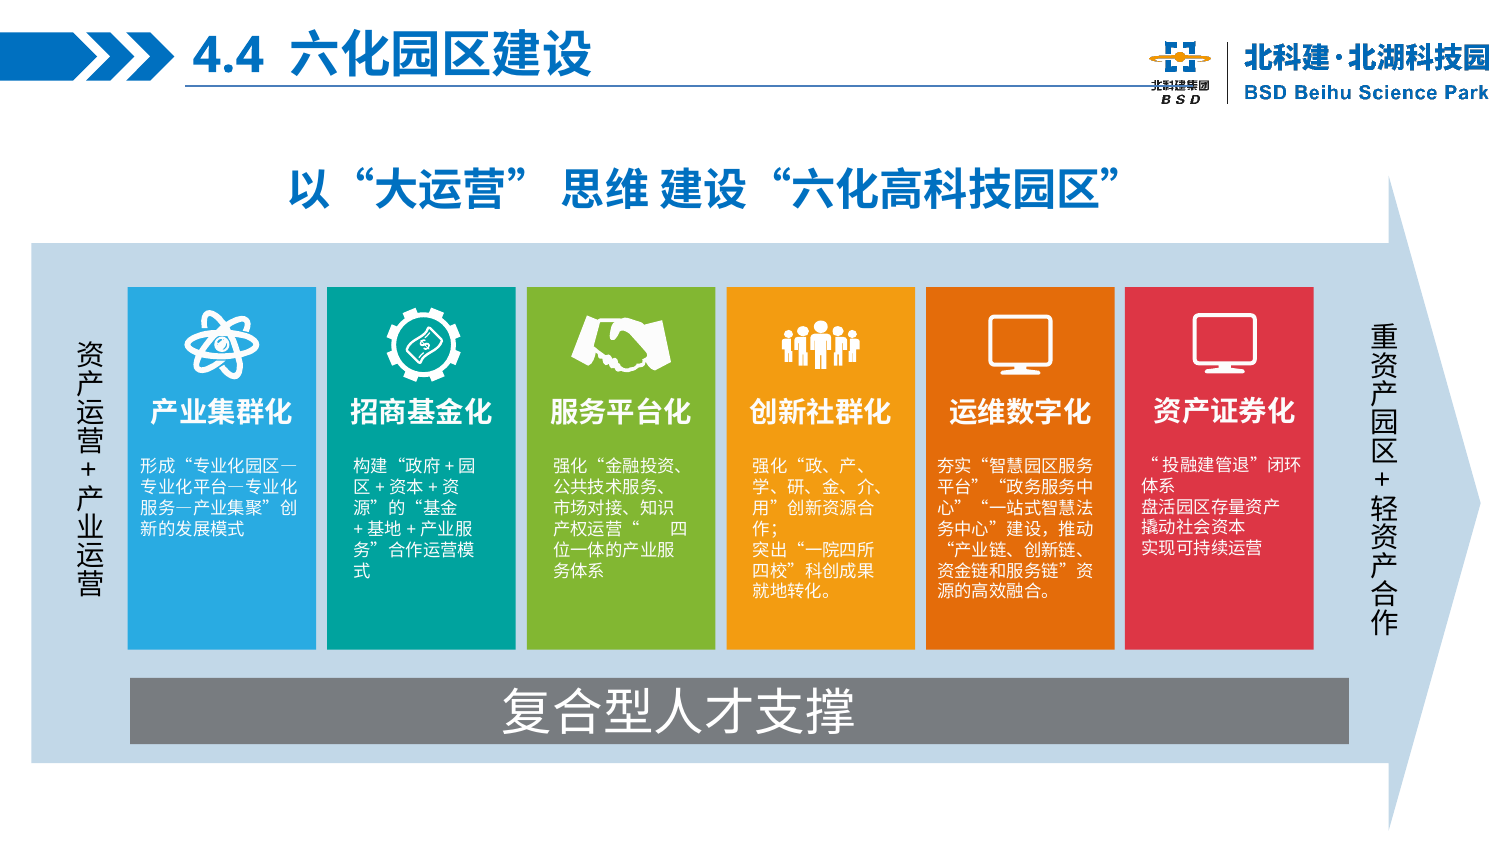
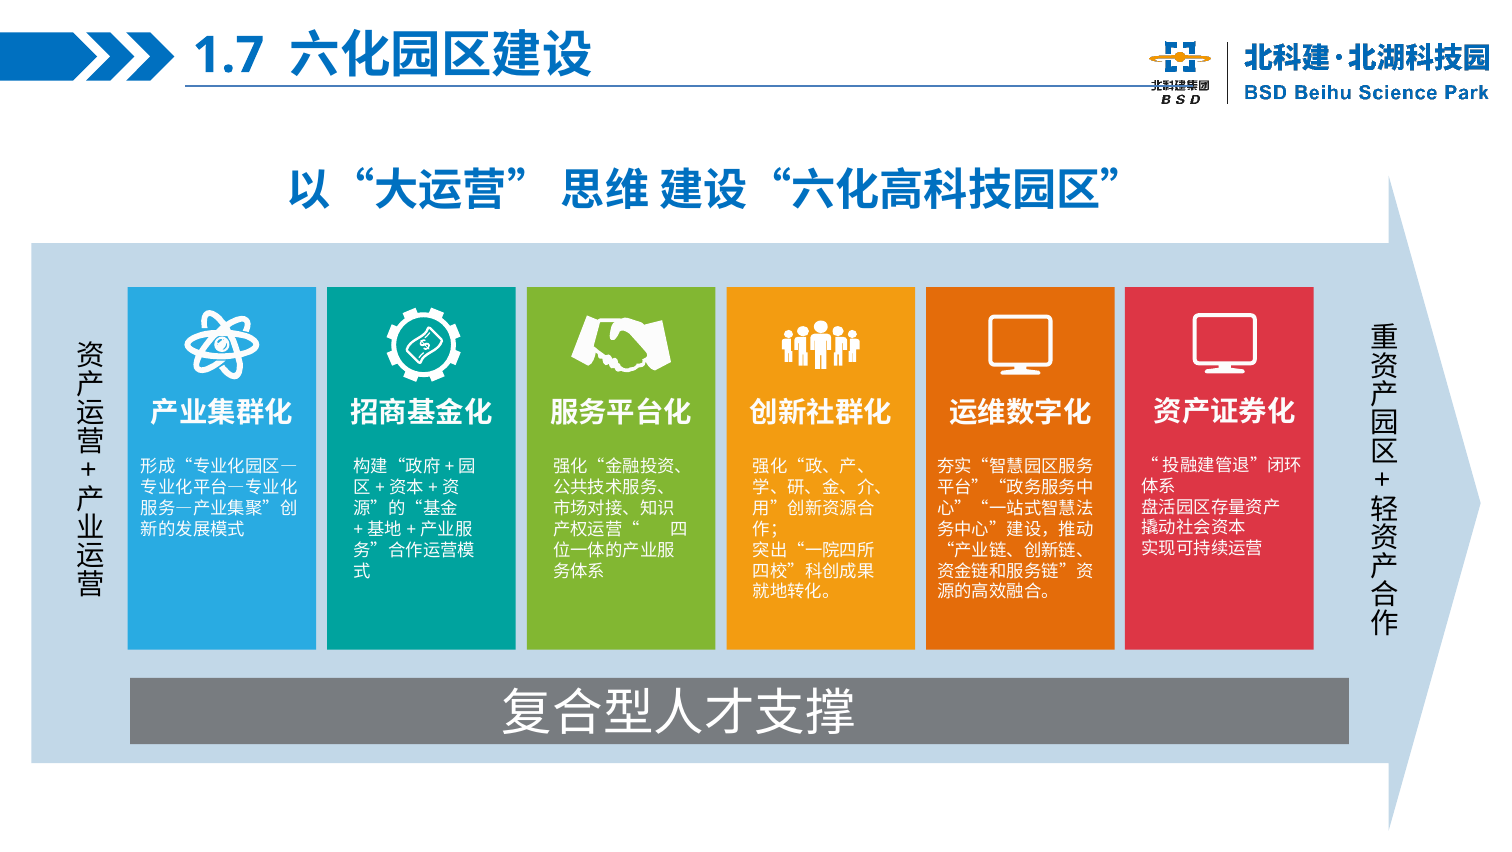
4.4: 4.4 -> 1.7 (228, 55)
